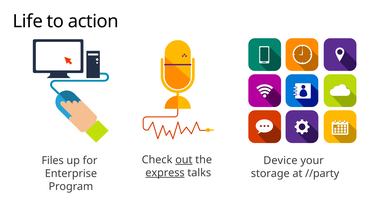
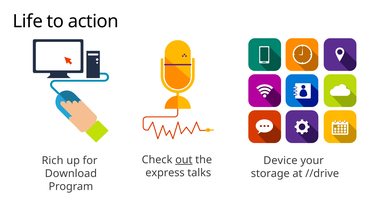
Files: Files -> Rich (53, 160)
express underline: present -> none (165, 173)
Enterprise: Enterprise -> Download (71, 173)
//party: //party -> //drive (322, 173)
